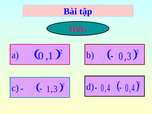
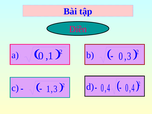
Hiệu: Hiệu -> Điền (78, 29)
